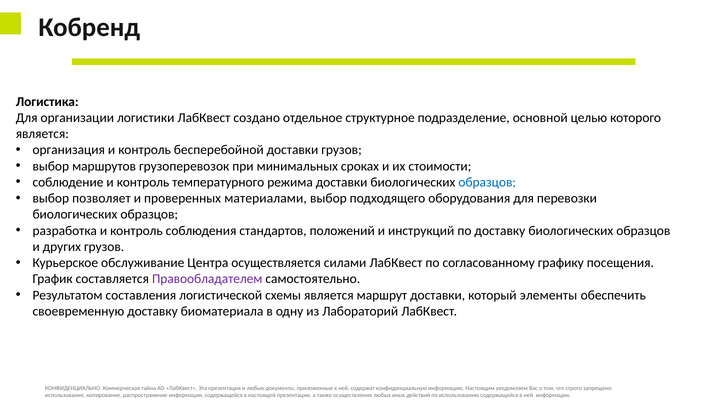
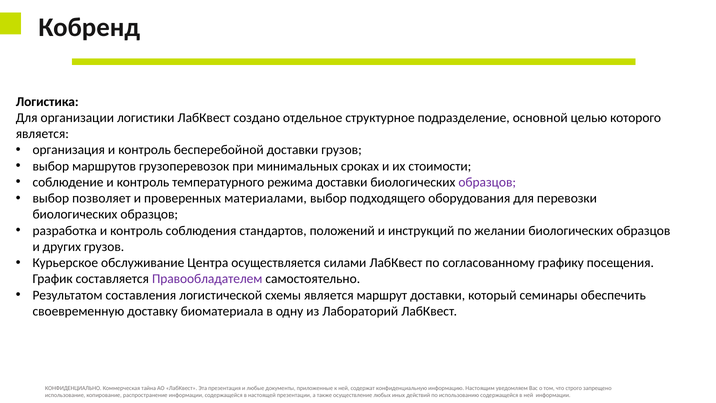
образцов colour: blue -> purple (487, 182)
по доставку: доставку -> желании (500, 230)
элементы: элементы -> семинары (549, 295)
